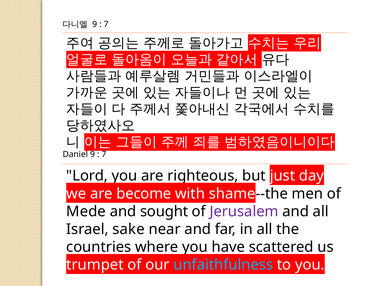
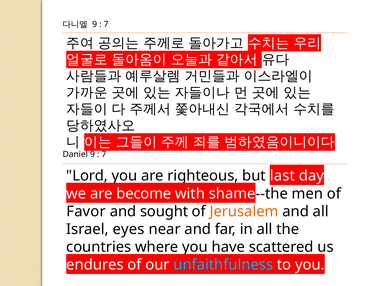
just: just -> last (282, 176)
Mede: Mede -> Favor (86, 211)
Jerusalem colour: purple -> orange (244, 211)
sake: sake -> eyes (129, 229)
trumpet: trumpet -> endures (95, 265)
